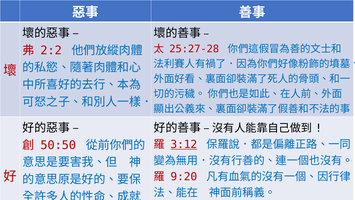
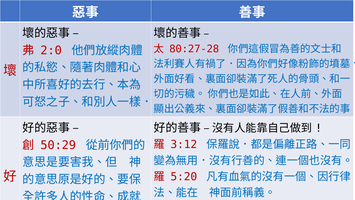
25:27-28: 25:27-28 -> 80:27-28 (194, 49)
2:2: 2:2 -> 2:0 (51, 50)
3:12 underline: present -> none (184, 144)
50:50: 50:50 -> 50:29 (58, 145)
9:20: 9:20 -> 5:20 (184, 176)
